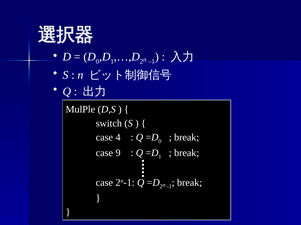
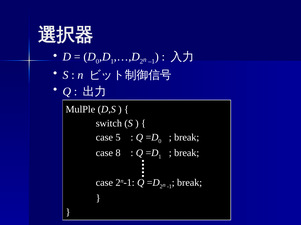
4: 4 -> 5 (118, 138)
9: 9 -> 8 (118, 153)
